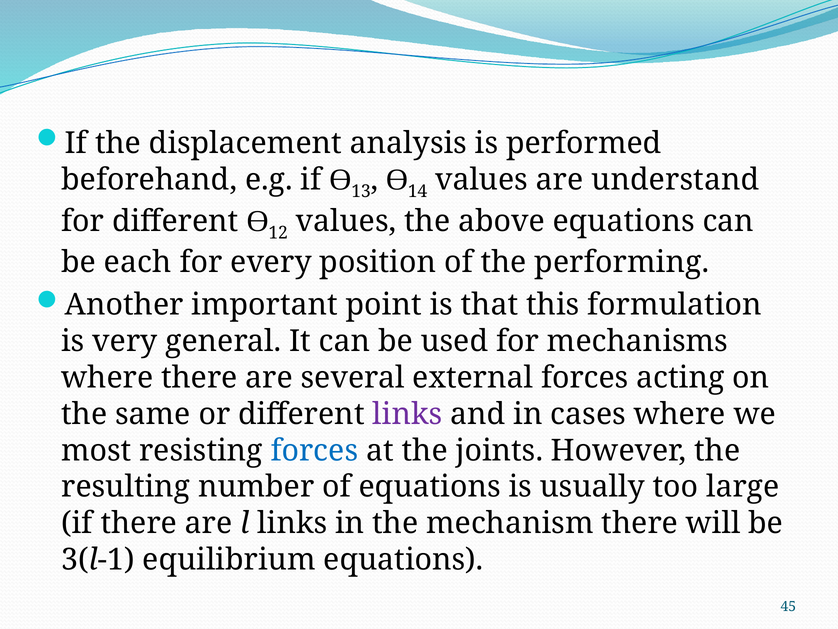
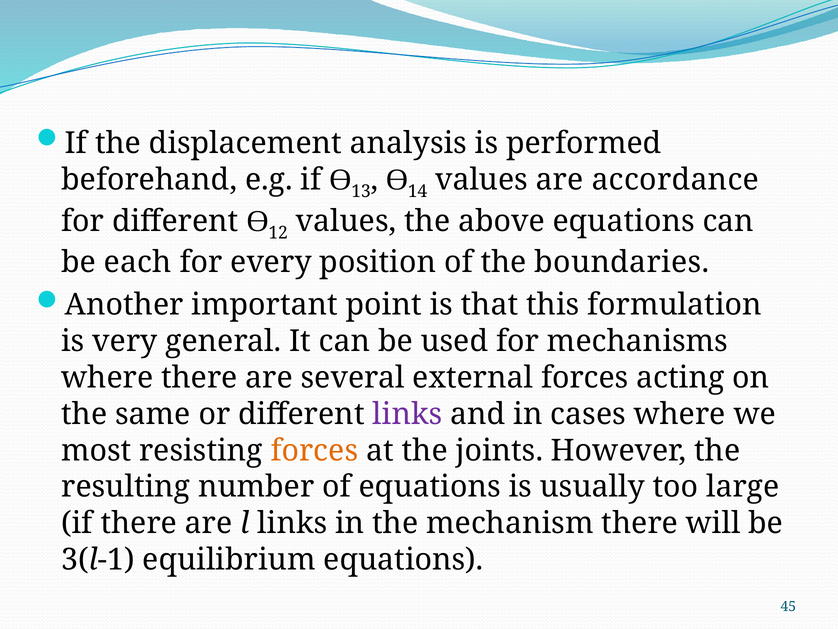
understand: understand -> accordance (675, 180)
performing: performing -> boundaries (622, 262)
forces colour: blue -> orange (314, 450)
